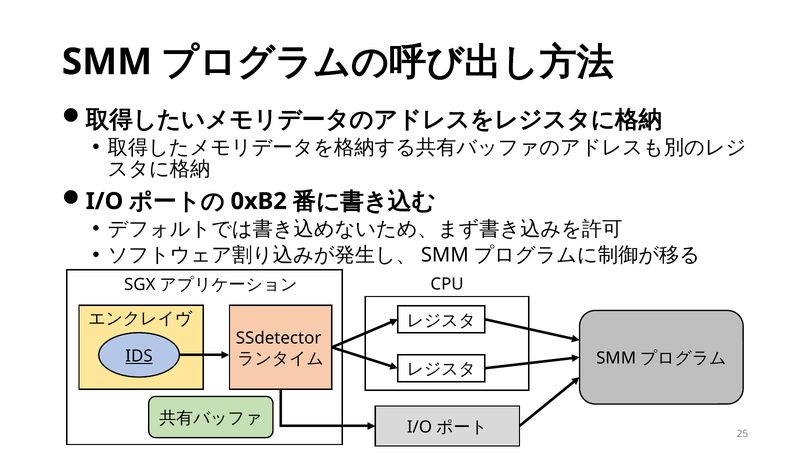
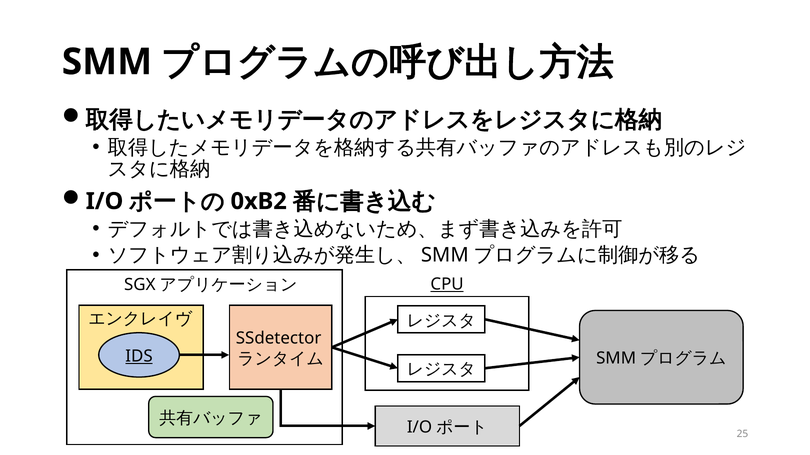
CPU underline: none -> present (447, 285)
